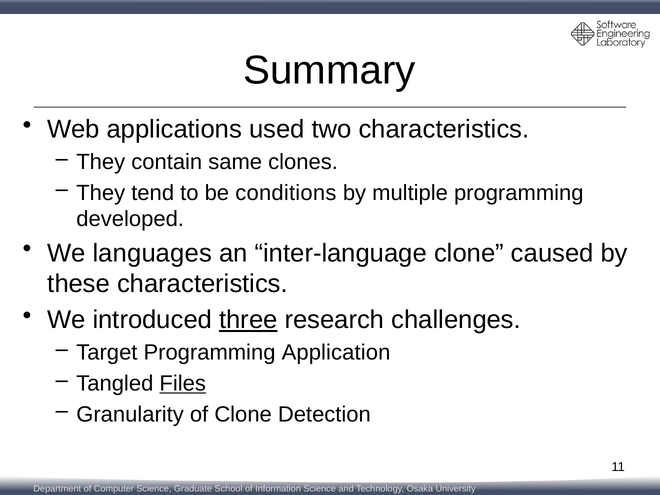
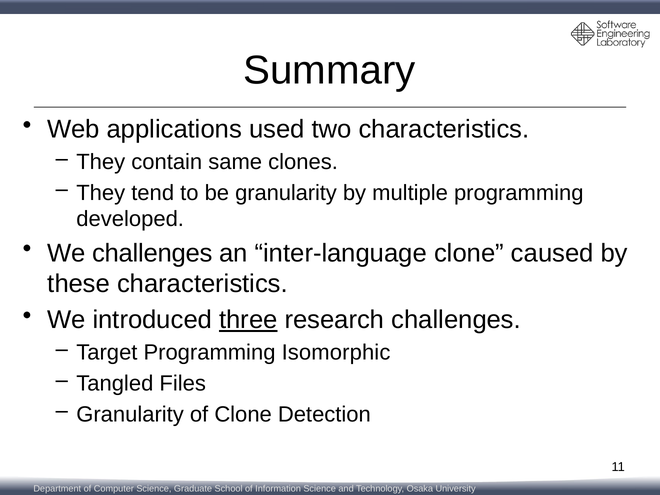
be conditions: conditions -> granularity (286, 193)
We languages: languages -> challenges (152, 253)
Application: Application -> Isomorphic (336, 353)
Files underline: present -> none (183, 383)
